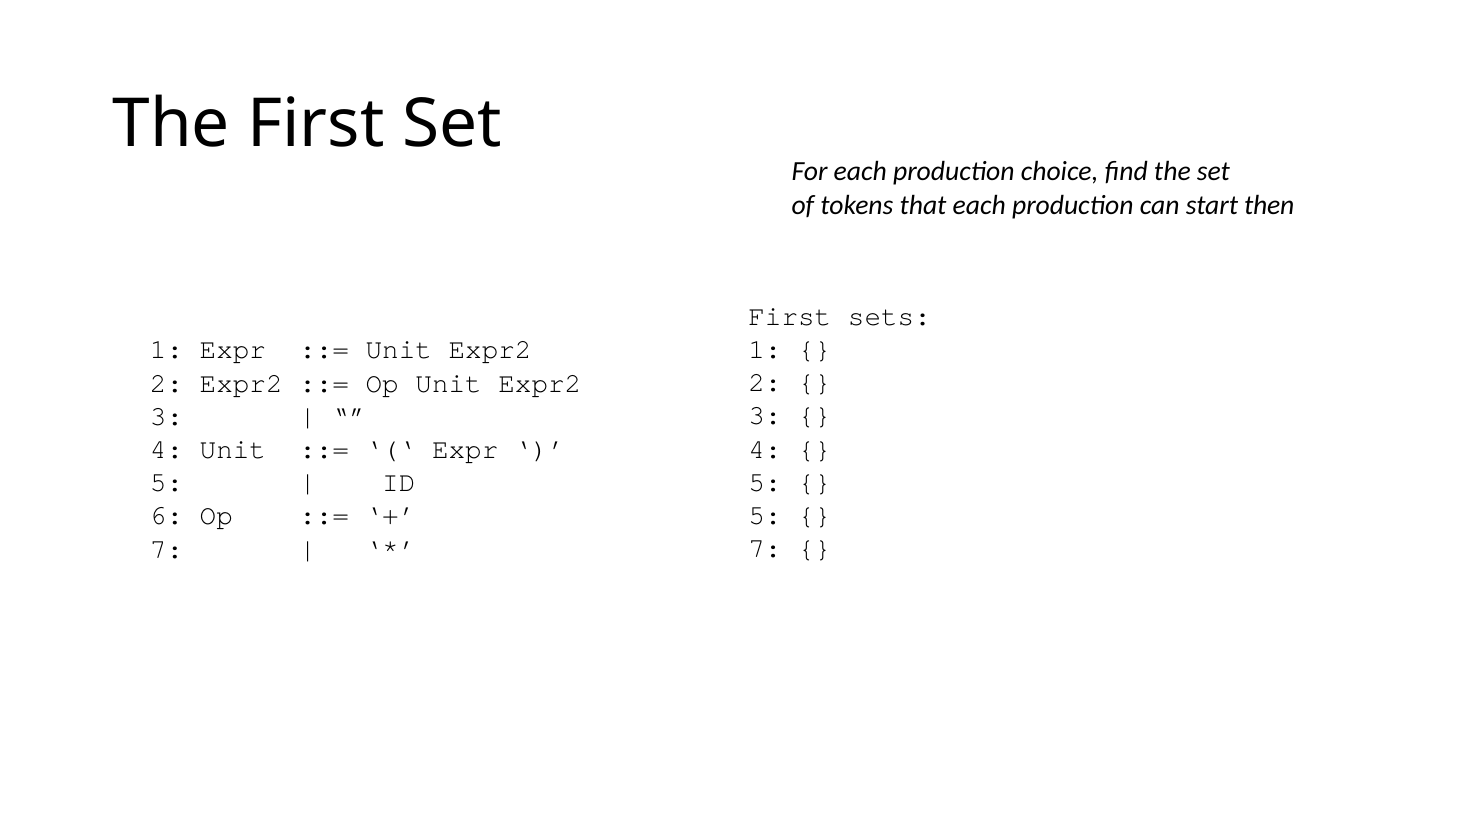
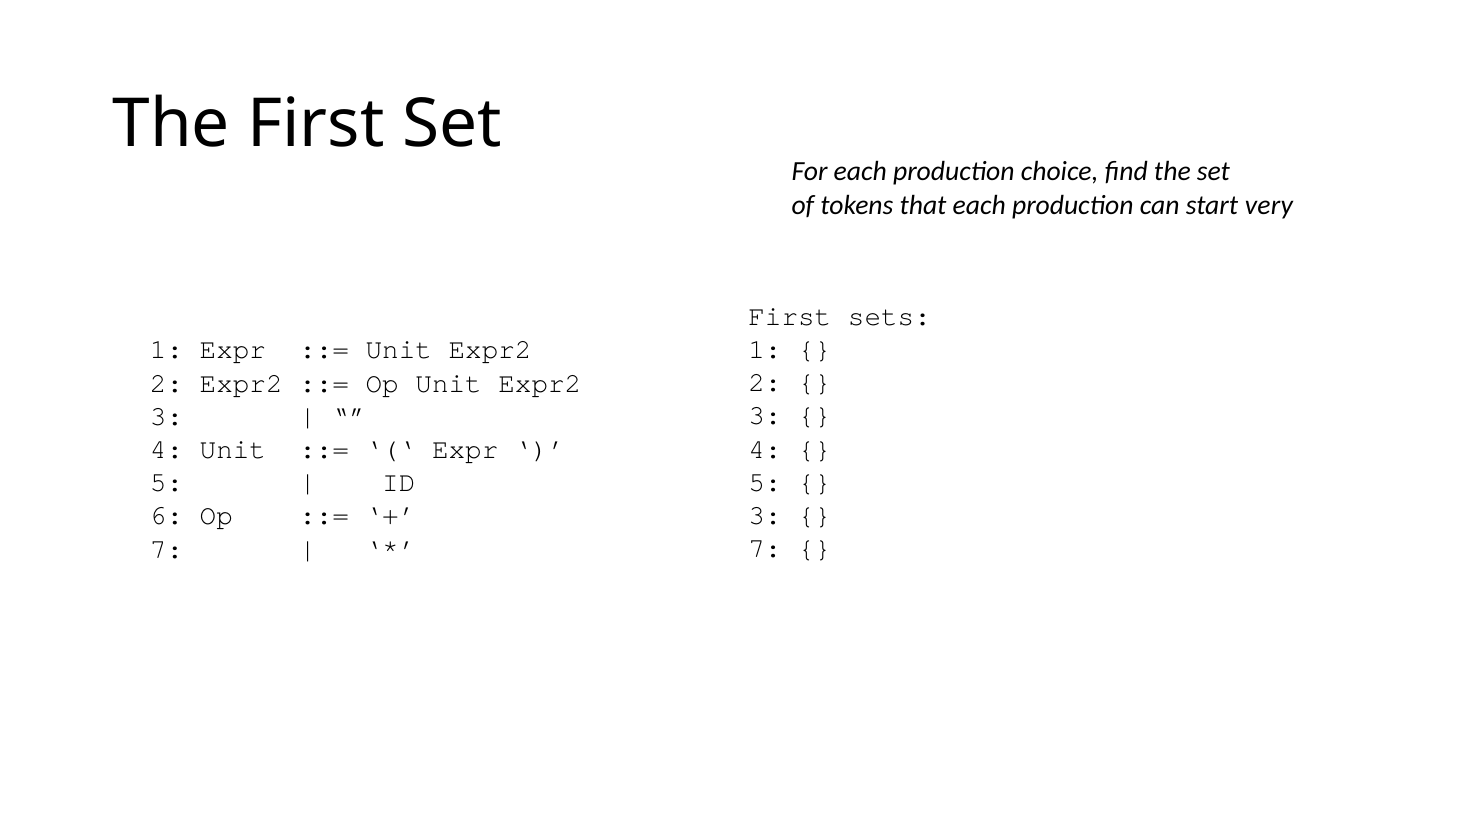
then: then -> very (1269, 205)
5: 5 -> 3 (765, 515)
